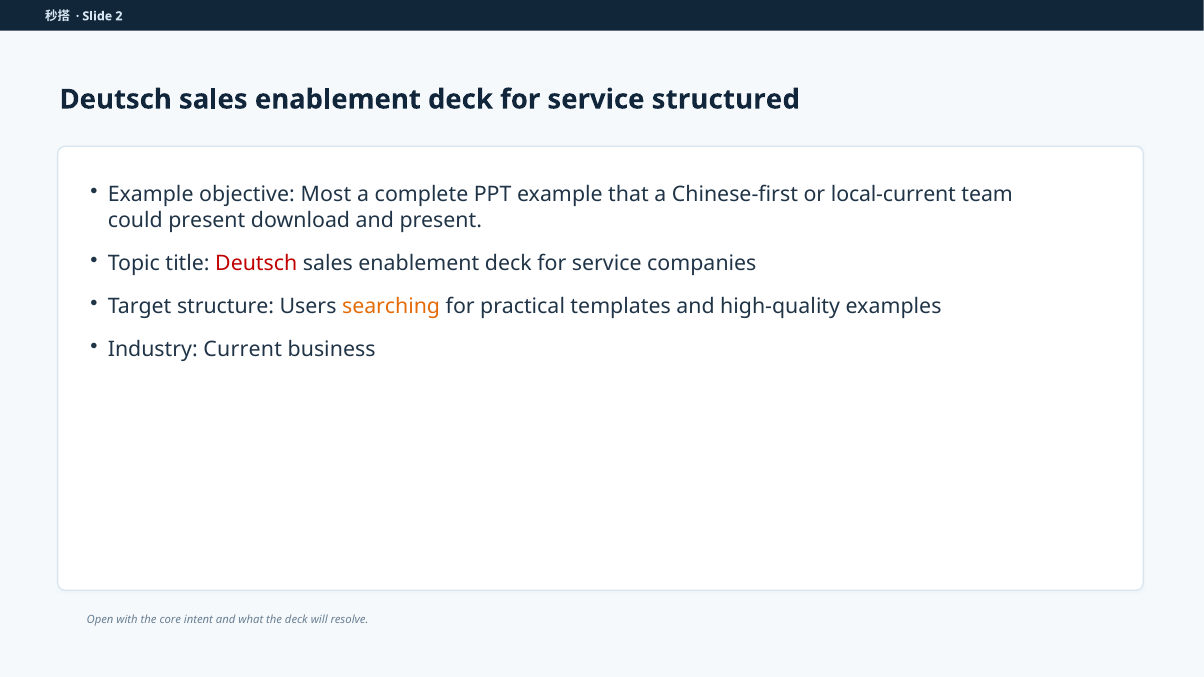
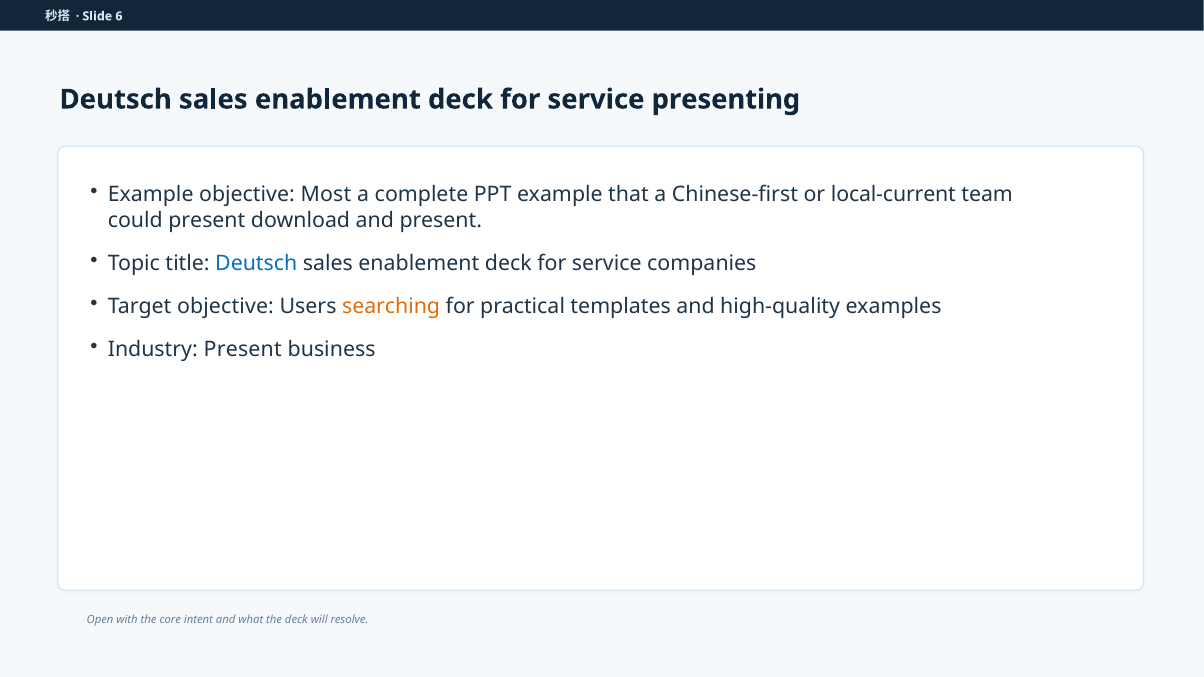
2: 2 -> 6 (119, 16)
structured: structured -> presenting (726, 99)
Deutsch colour: red -> blue (256, 264)
Target structure: structure -> objective (225, 307)
Industry Current: Current -> Present (243, 350)
